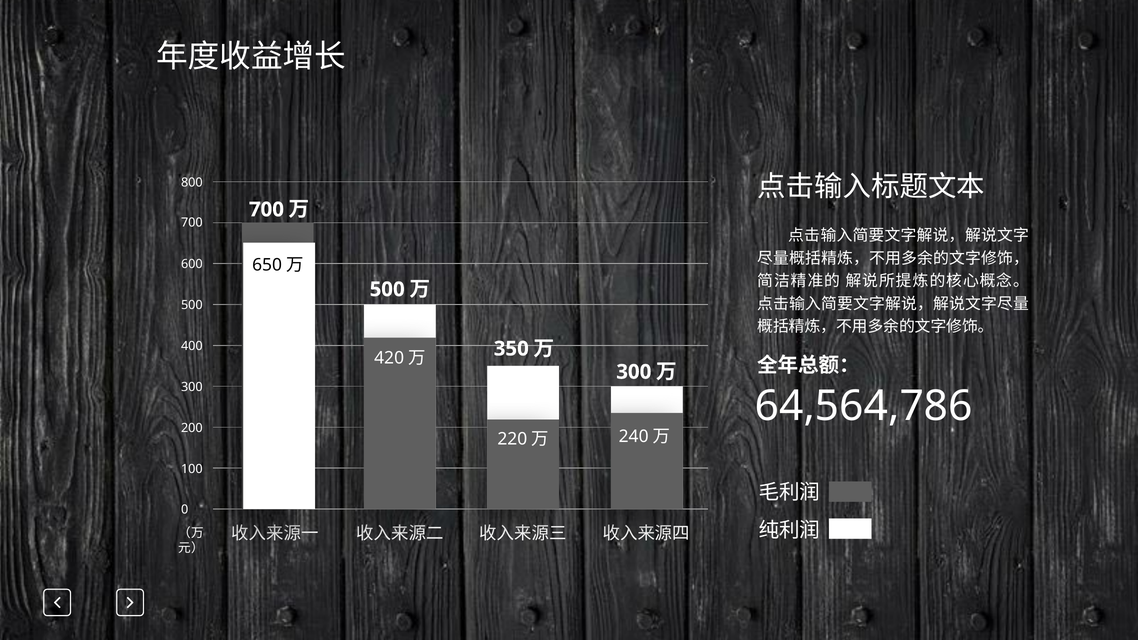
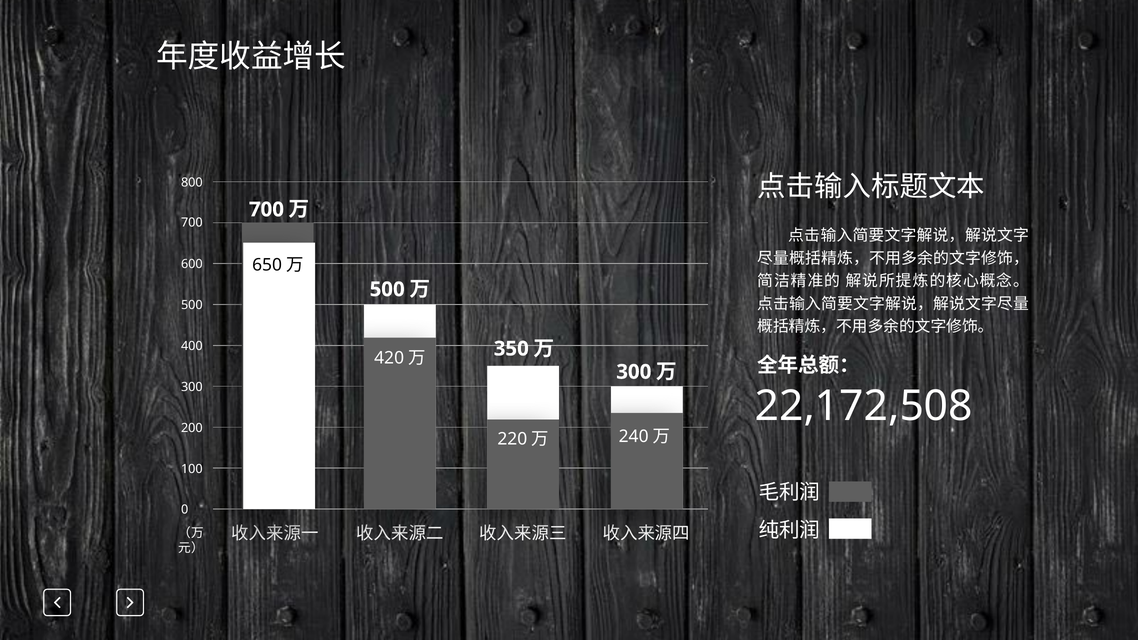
64,564,786: 64,564,786 -> 22,172,508 (864, 406)
